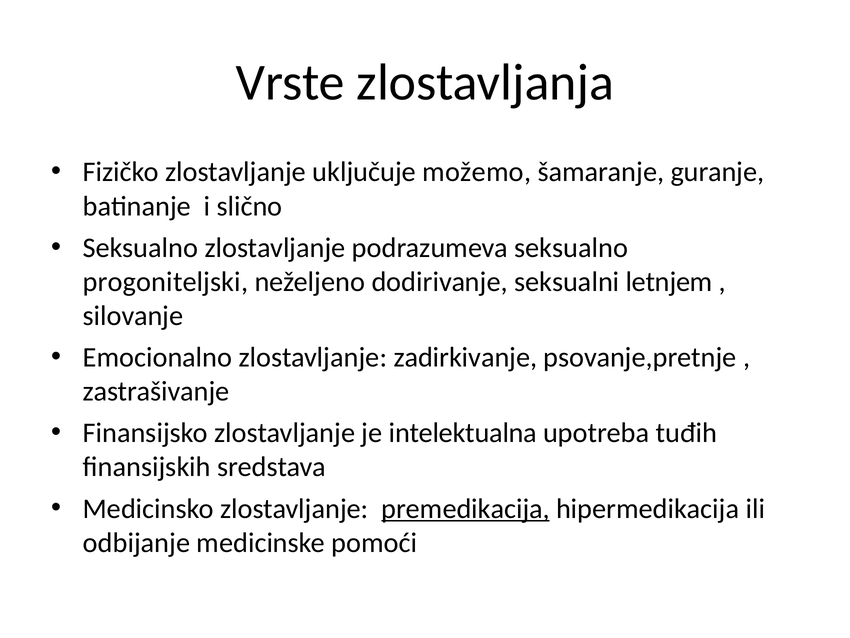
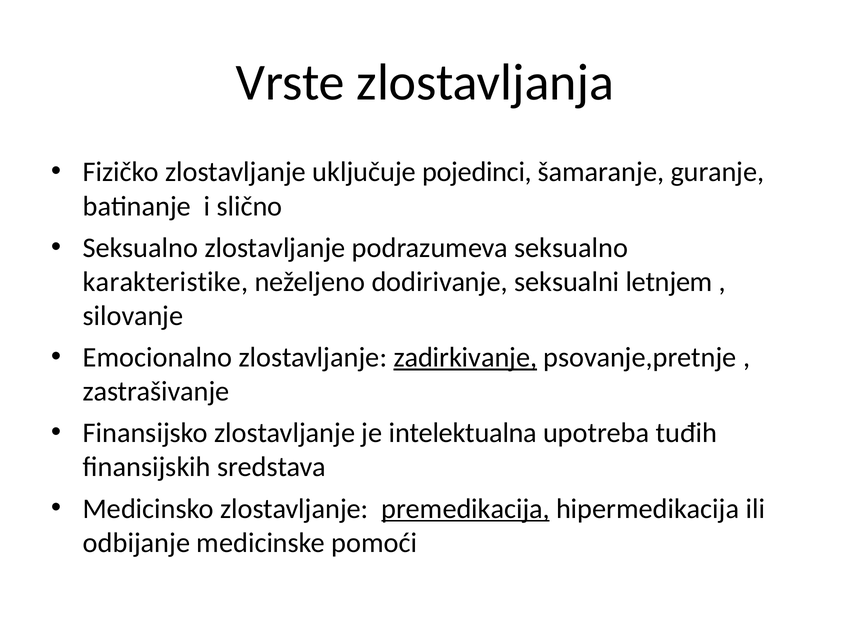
možemo: možemo -> pojedinci (477, 172)
progoniteljski: progoniteljski -> karakteristike (166, 282)
zadirkivanje underline: none -> present (465, 357)
